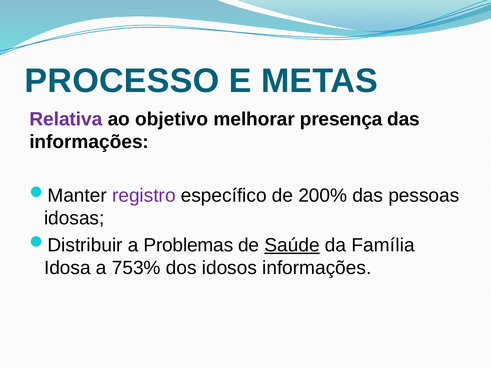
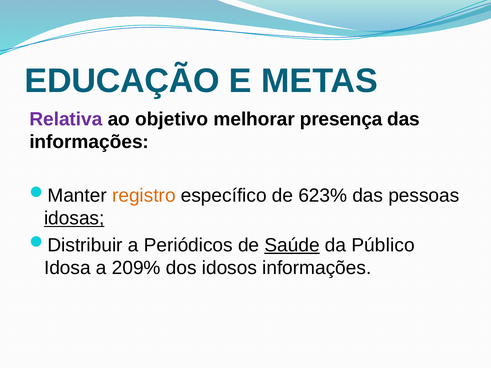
PROCESSO: PROCESSO -> EDUCAÇÃO (122, 81)
registro colour: purple -> orange (144, 196)
200%: 200% -> 623% (323, 196)
idosas underline: none -> present (74, 218)
Problemas: Problemas -> Periódicos (188, 245)
Família: Família -> Público (383, 245)
753%: 753% -> 209% (136, 268)
